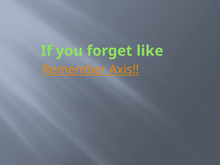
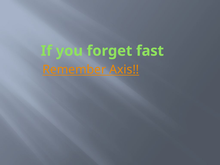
like: like -> fast (150, 51)
